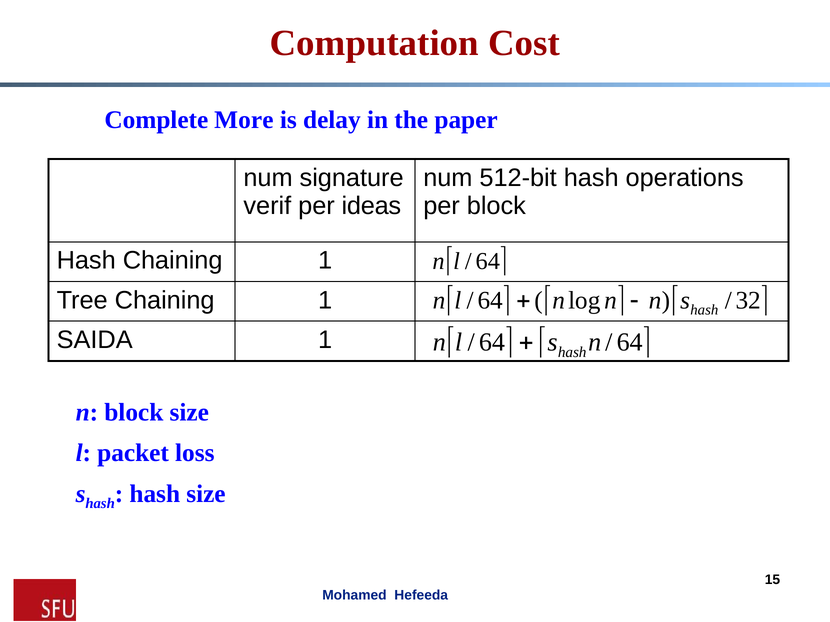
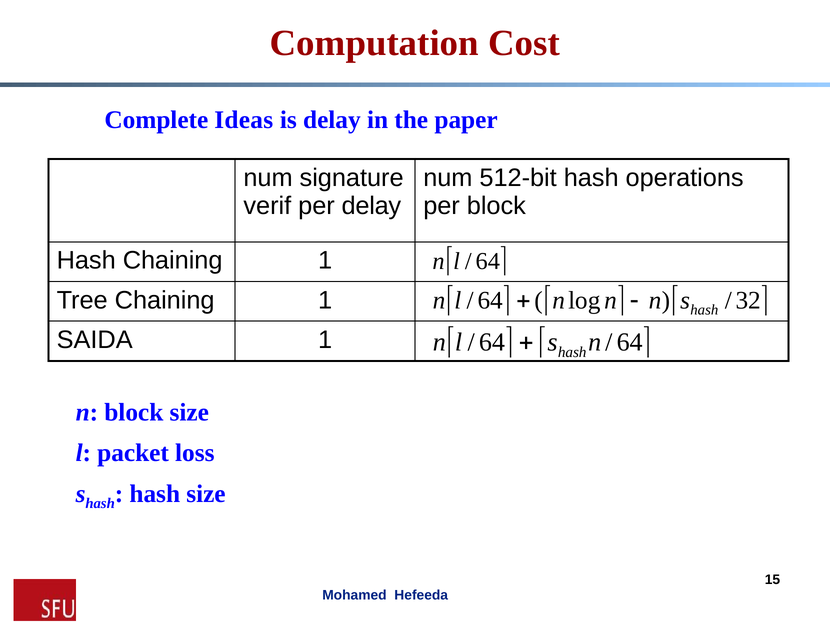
More: More -> Ideas (244, 120)
per ideas: ideas -> delay (371, 206)
